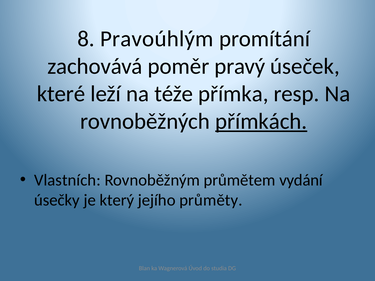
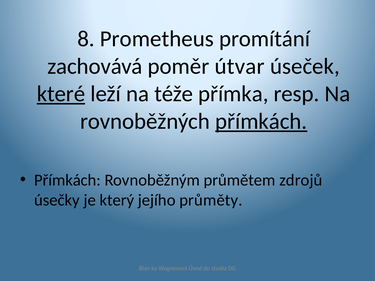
Pravoúhlým: Pravoúhlým -> Prometheus (157, 39)
pravý: pravý -> útvar (240, 66)
které underline: none -> present (61, 94)
Vlastních: Vlastních -> Přímkách (67, 180)
vydání: vydání -> zdrojů (301, 180)
